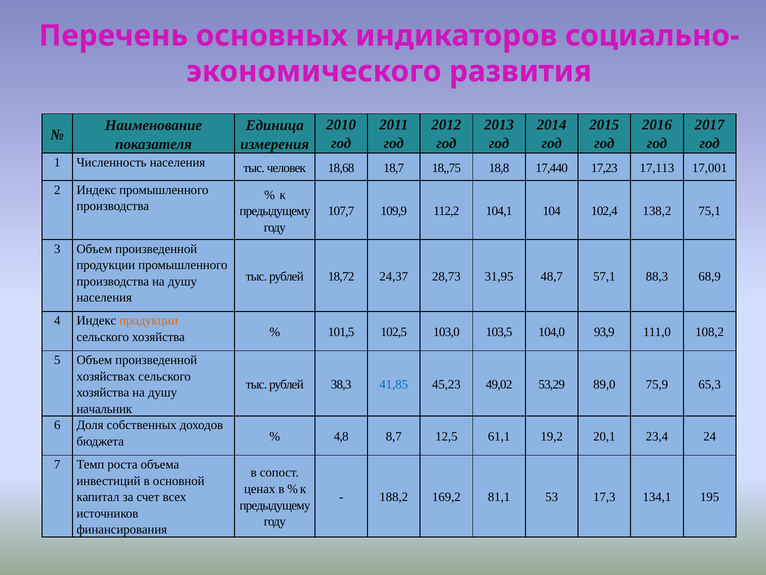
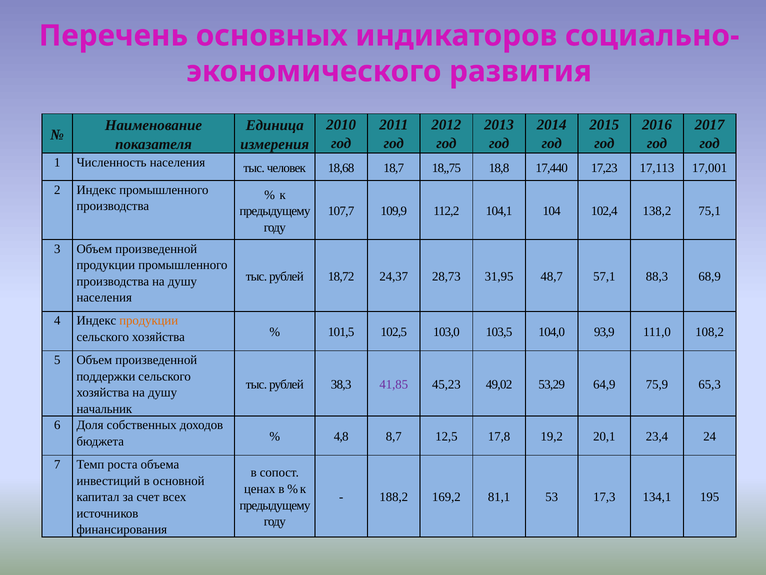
хозяйствах: хозяйствах -> поддержки (106, 376)
41,85 colour: blue -> purple (394, 384)
89,0: 89,0 -> 64,9 (604, 384)
61,1: 61,1 -> 17,8 (499, 436)
